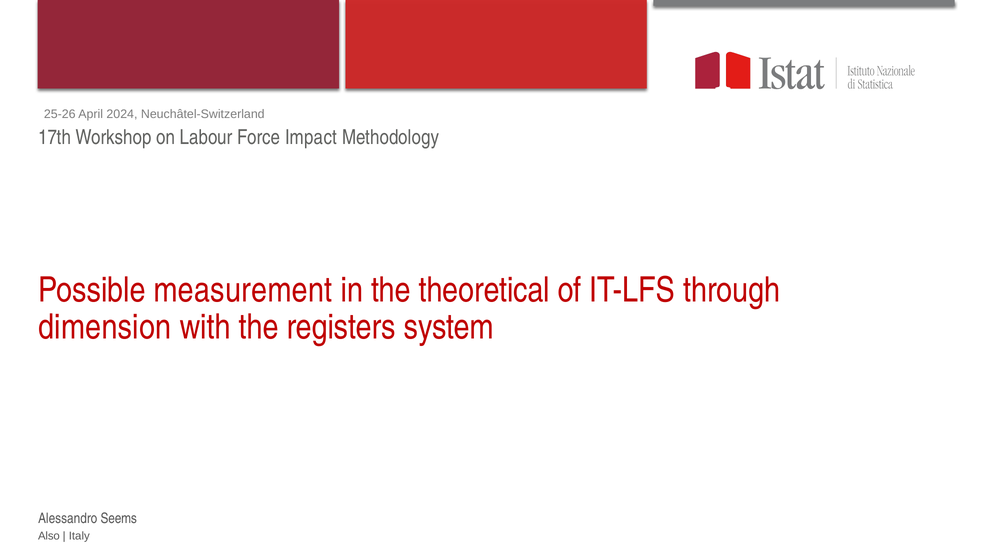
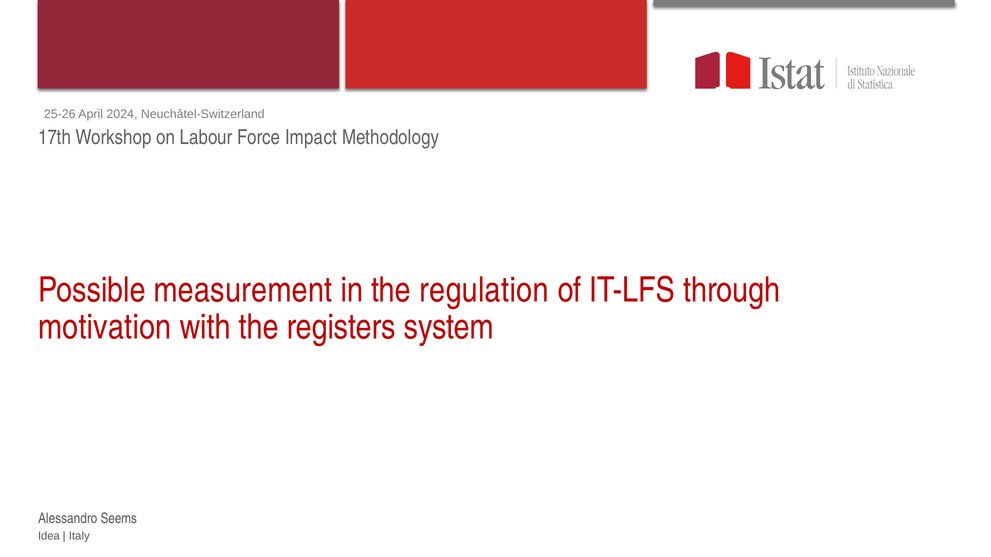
theoretical: theoretical -> regulation (484, 290)
dimension: dimension -> motivation (105, 328)
Also: Also -> Idea (49, 536)
